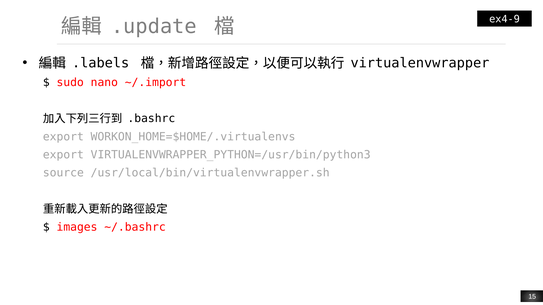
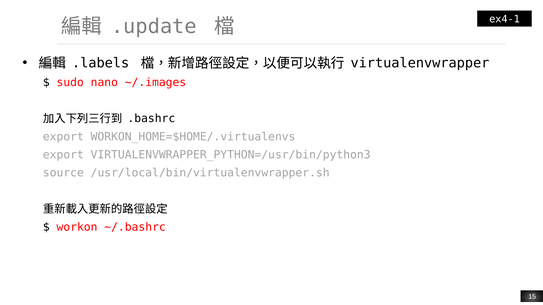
ex4-9: ex4-9 -> ex4-1 (504, 19)
~/.import: ~/.import -> ~/.images (156, 83)
images: images -> workon (77, 227)
